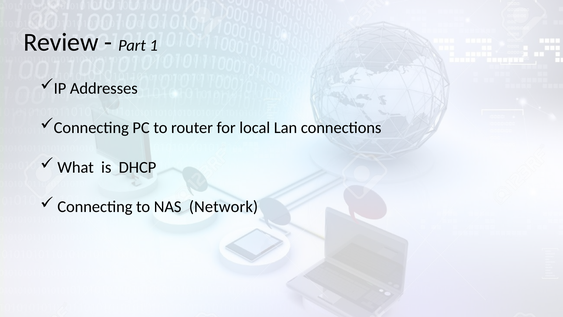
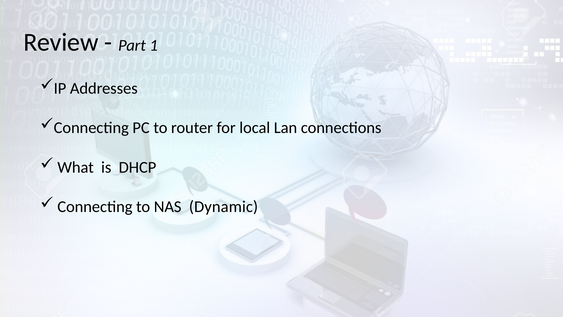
Network: Network -> Dynamic (223, 207)
